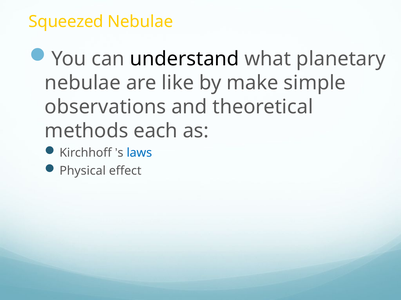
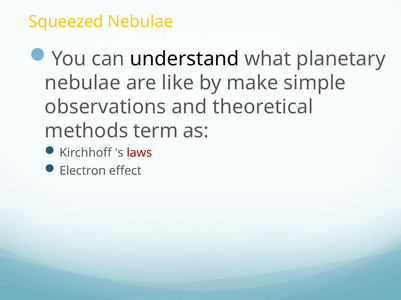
each: each -> term (156, 131)
laws colour: blue -> red (139, 153)
Physical: Physical -> Electron (83, 171)
